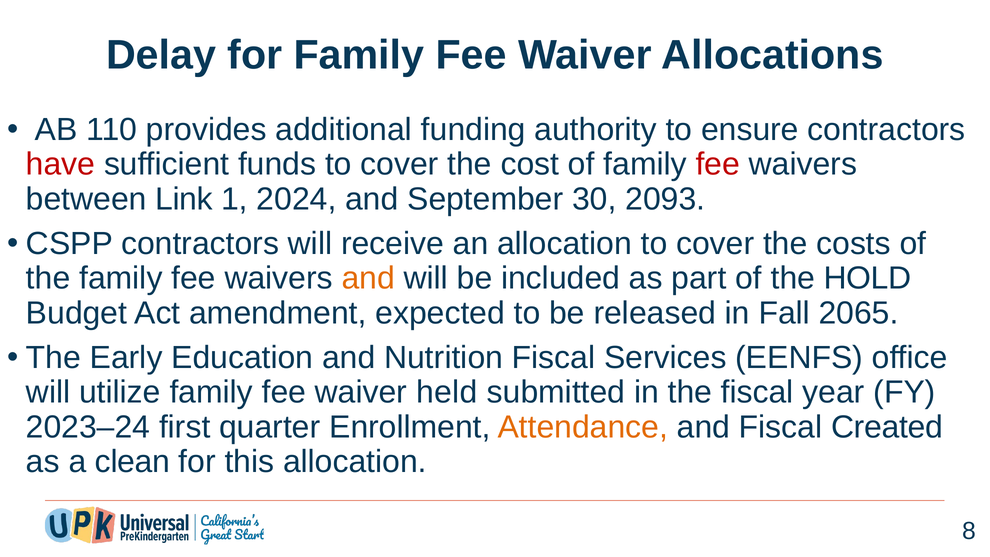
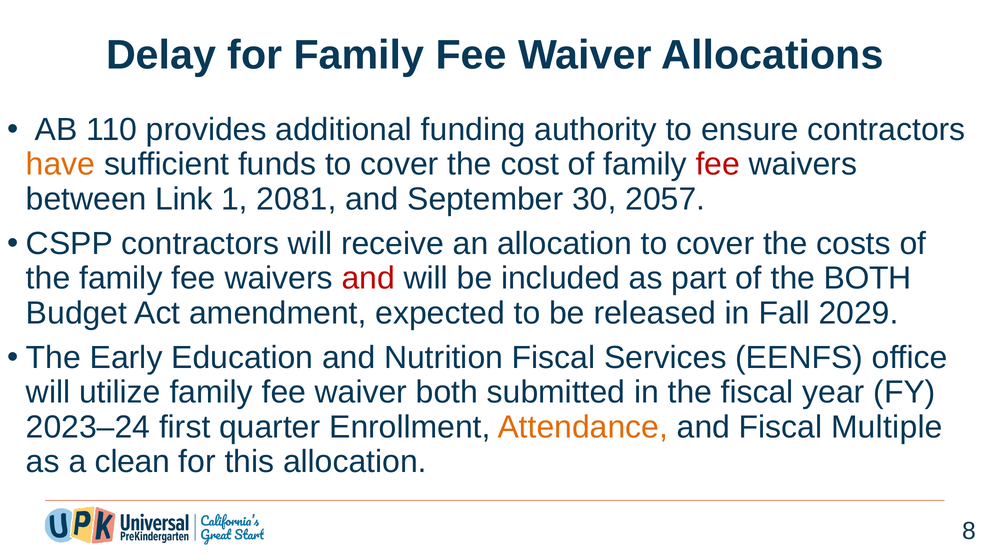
have colour: red -> orange (61, 164)
2024: 2024 -> 2081 (296, 199)
2093: 2093 -> 2057 (665, 199)
and colour: orange -> red (368, 278)
the HOLD: HOLD -> BOTH (868, 278)
2065: 2065 -> 2029 (859, 313)
waiver held: held -> both (447, 392)
Created: Created -> Multiple (887, 427)
